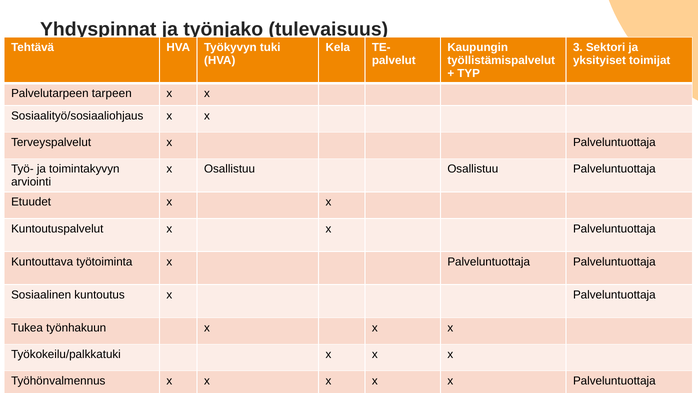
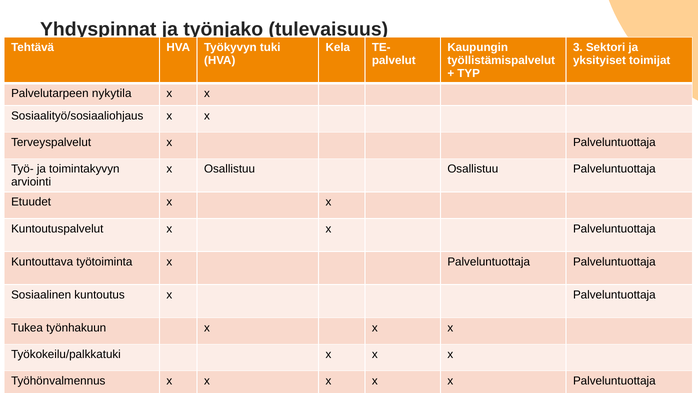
tarpeen: tarpeen -> nykytila (112, 93)
